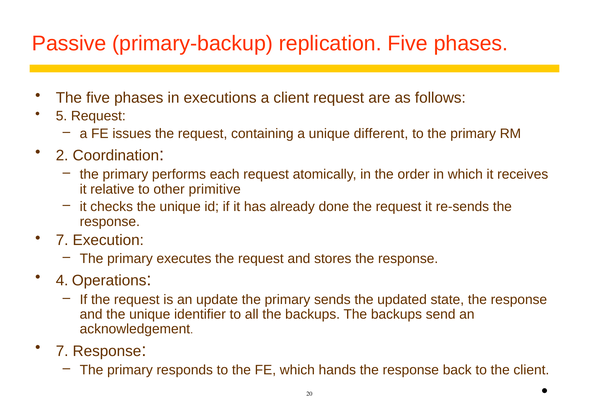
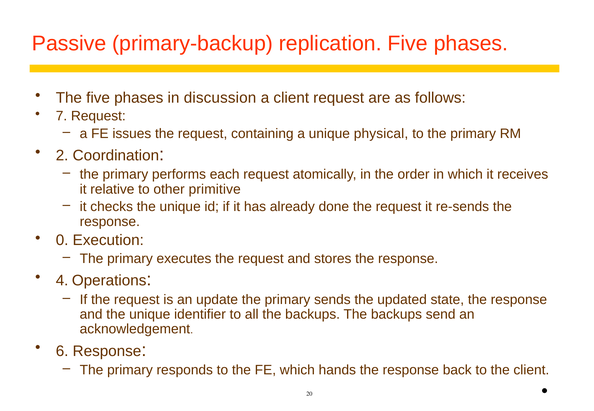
executions: executions -> discussion (220, 98)
5: 5 -> 7 (61, 116)
different: different -> physical (381, 134)
7: 7 -> 0 (62, 240)
7: 7 -> 6 (62, 351)
